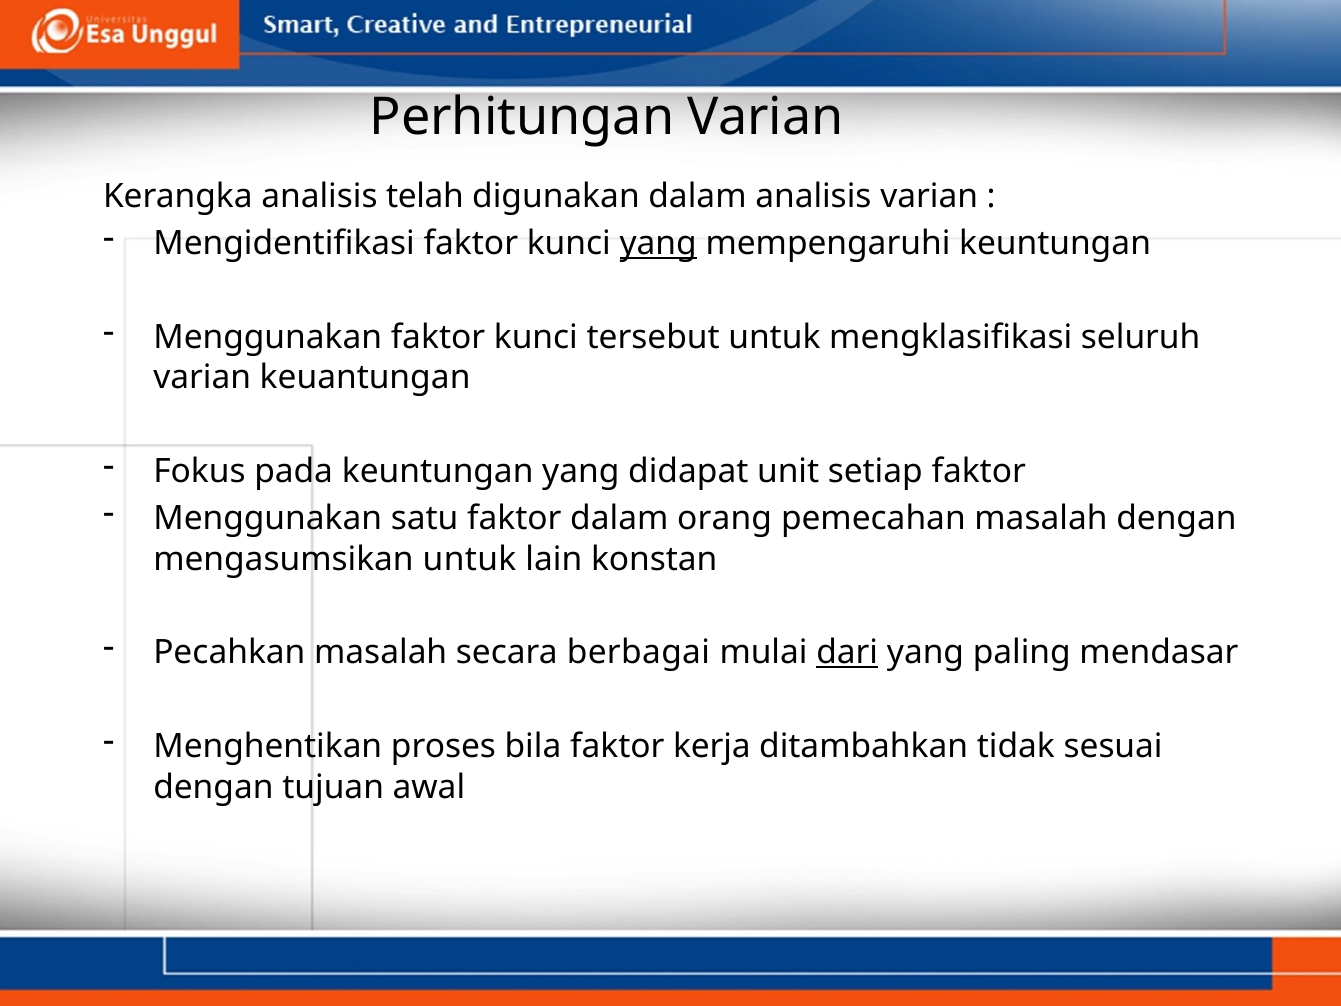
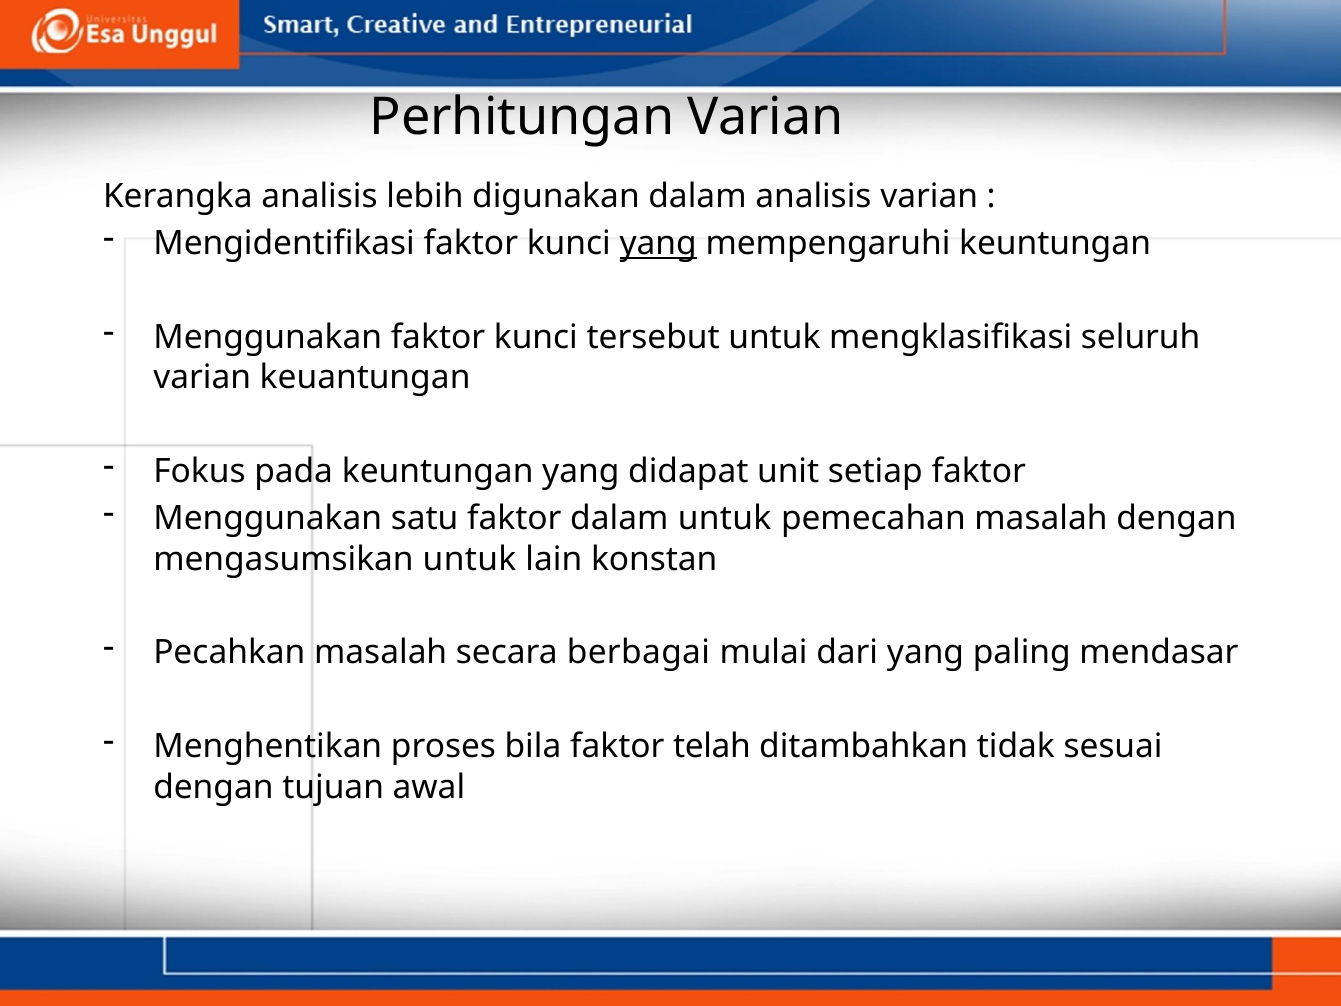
telah: telah -> lebih (425, 197)
dalam orang: orang -> untuk (725, 519)
dari underline: present -> none (847, 653)
kerja: kerja -> telah (712, 747)
